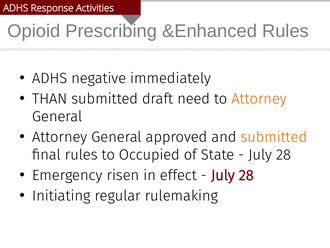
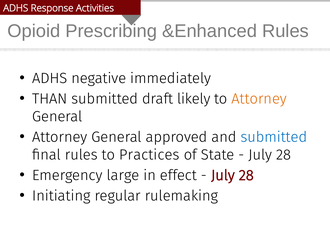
need: need -> likely (194, 99)
submitted colour: orange -> blue (274, 137)
Occupied: Occupied -> Practices (149, 154)
risen: risen -> large (123, 175)
